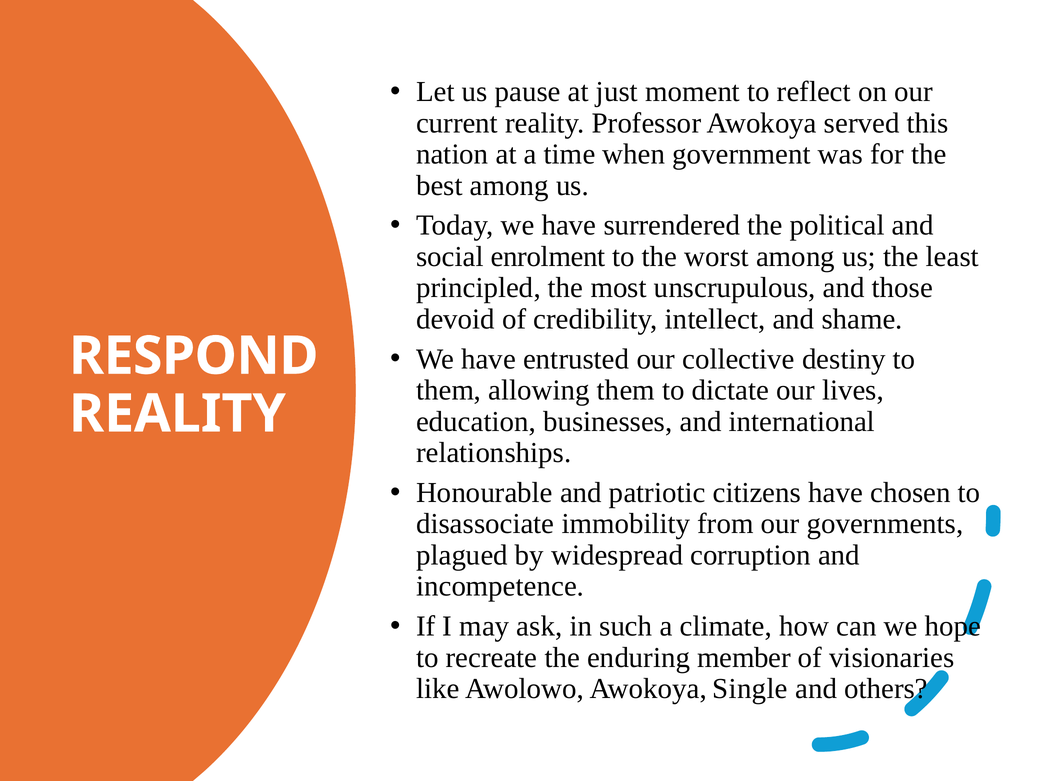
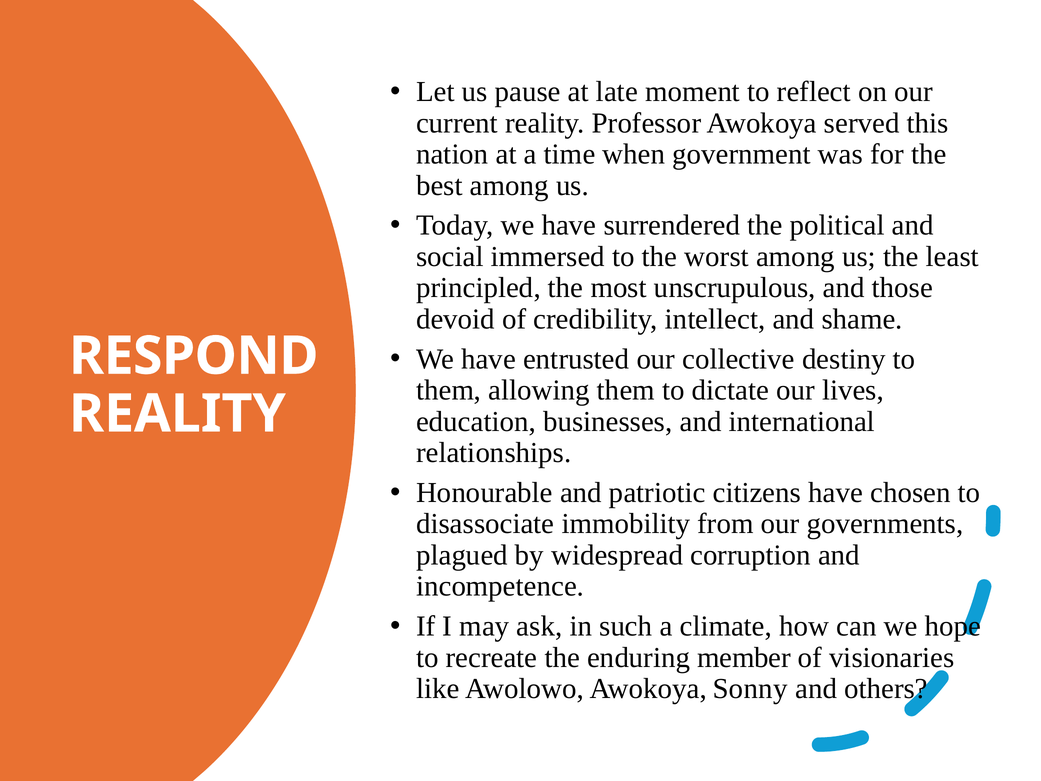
just: just -> late (617, 92)
enrolment: enrolment -> immersed (548, 257)
Single: Single -> Sonny (750, 689)
